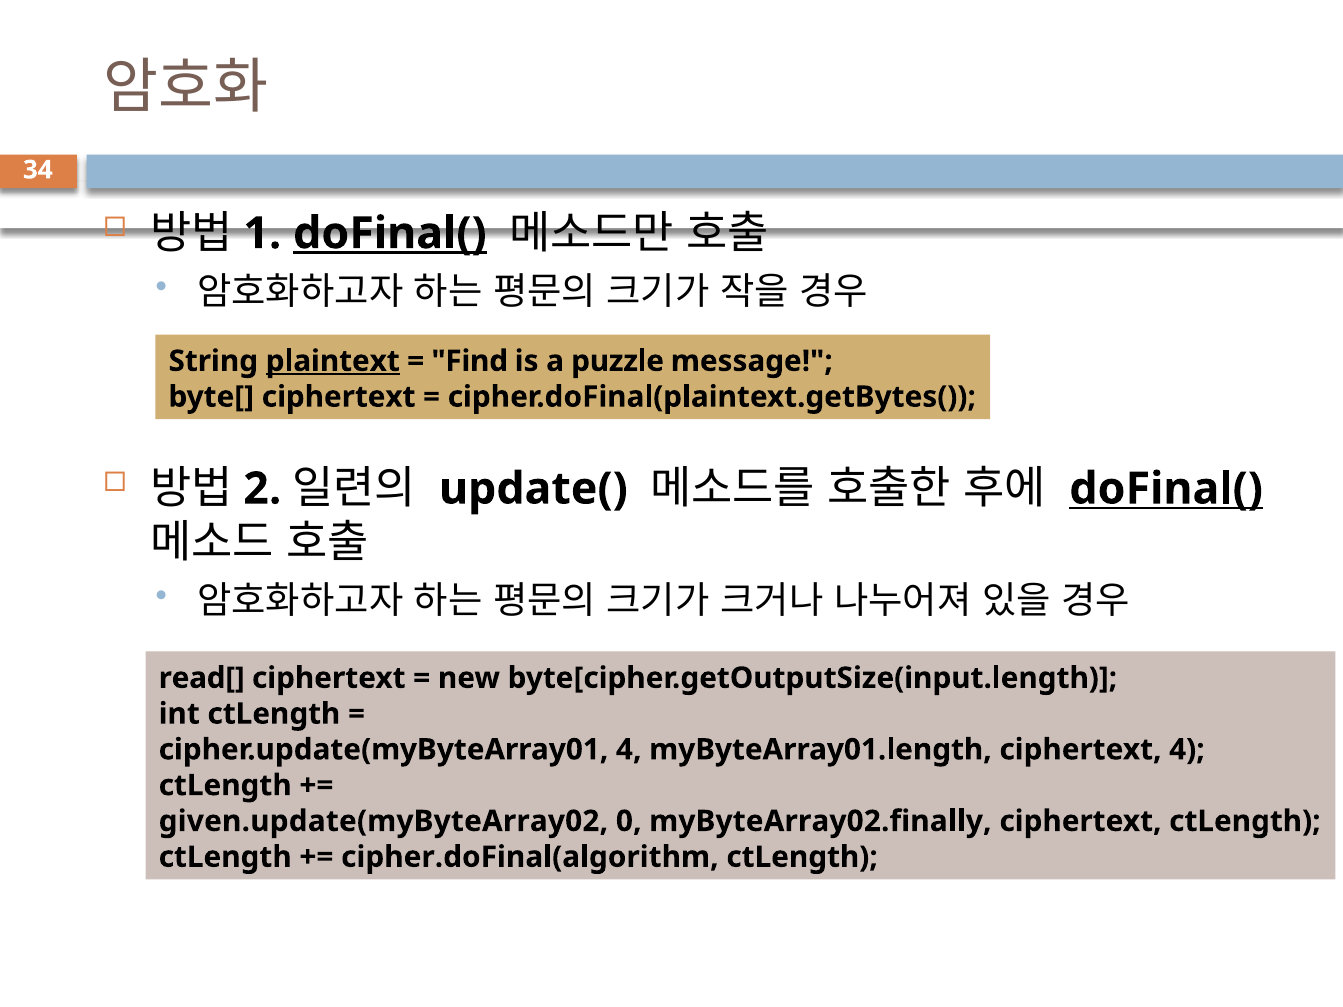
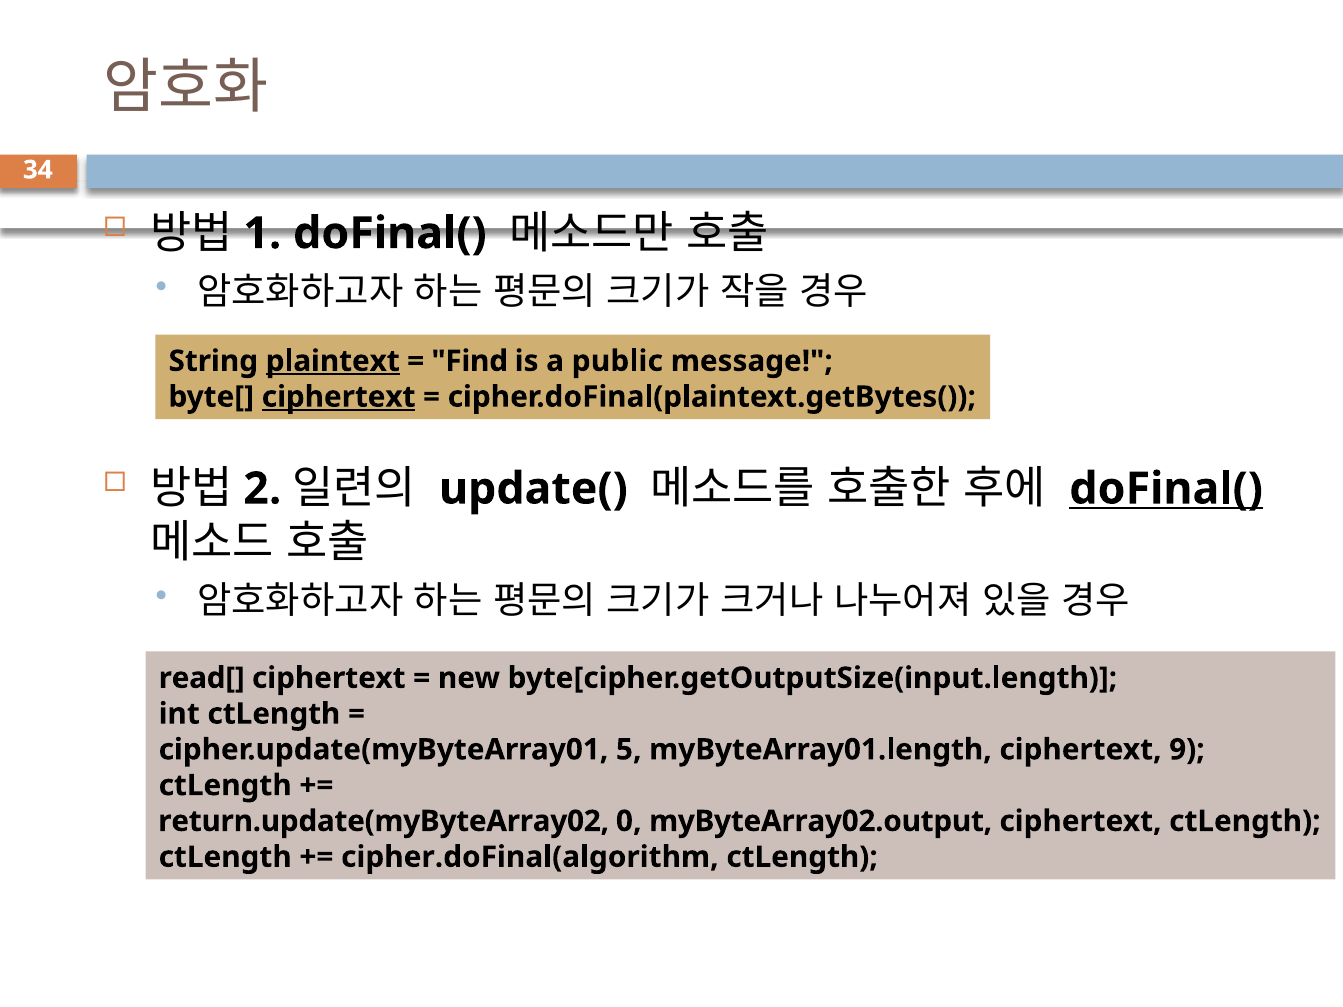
doFinal( underline: present -> none (390, 234)
puzzle: puzzle -> public (617, 361)
ciphertext underline: none -> present (339, 397)
cipher.update(myByteArray01 4: 4 -> 5 (629, 750)
ciphertext 4: 4 -> 9 (1187, 750)
given.update(myByteArray02: given.update(myByteArray02 -> return.update(myByteArray02 (384, 821)
myByteArray02.finally: myByteArray02.finally -> myByteArray02.output (821, 821)
